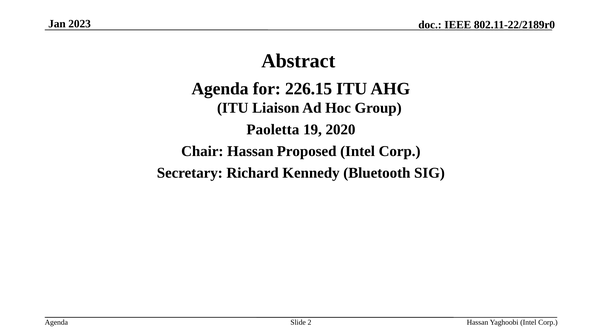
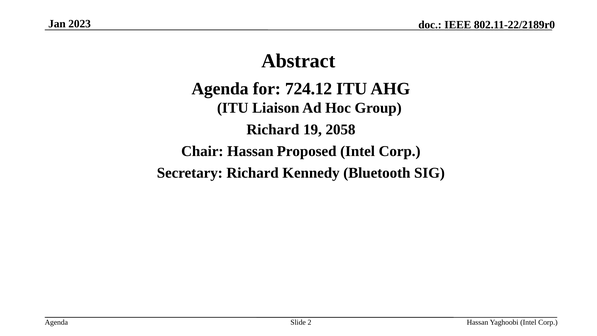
226.15: 226.15 -> 724.12 (309, 89)
Paoletta: Paoletta -> Richard (273, 129)
2020: 2020 -> 2058 (341, 129)
